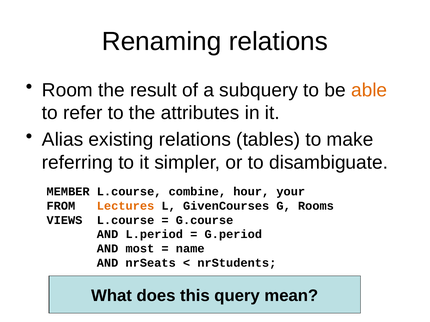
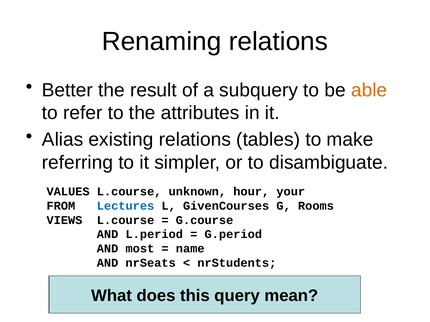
Room: Room -> Better (67, 90)
MEMBER: MEMBER -> VALUES (68, 192)
combine: combine -> unknown (197, 192)
Lectures colour: orange -> blue (126, 206)
